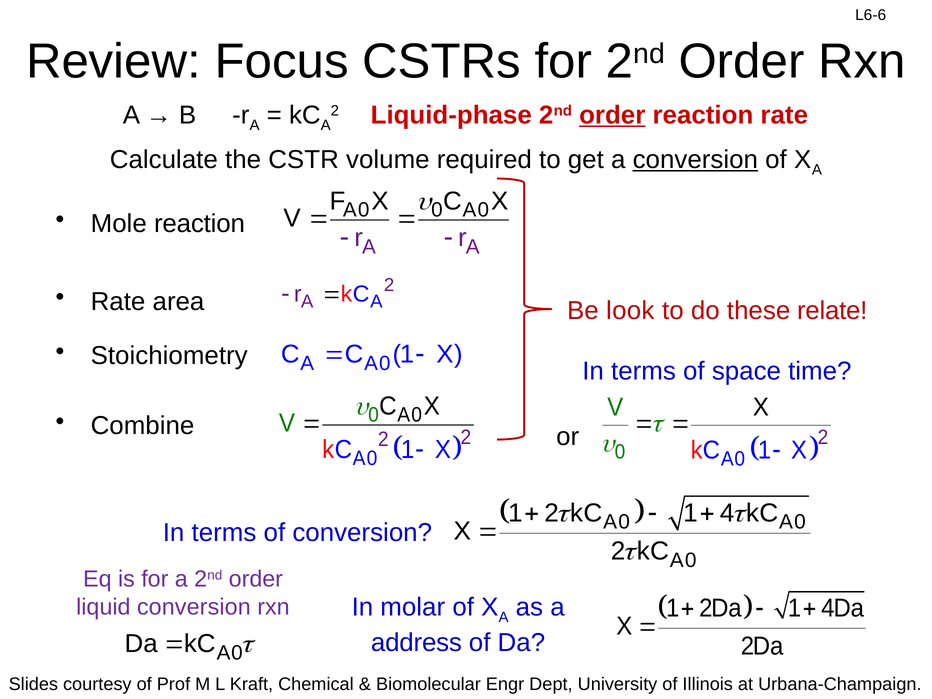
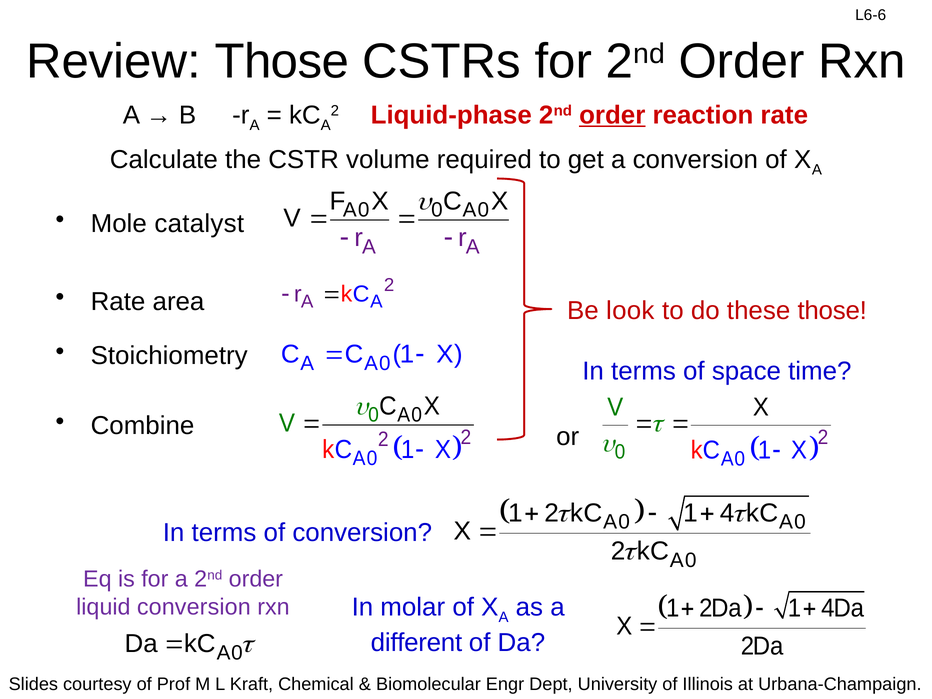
Review Focus: Focus -> Those (282, 62)
conversion underline: present -> none (695, 160)
Mole reaction: reaction -> catalyst (199, 224)
these relate: relate -> those (832, 311)
address: address -> different (416, 642)
